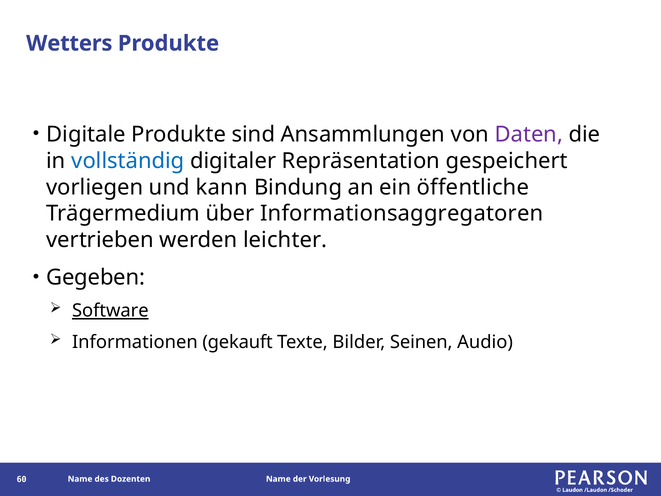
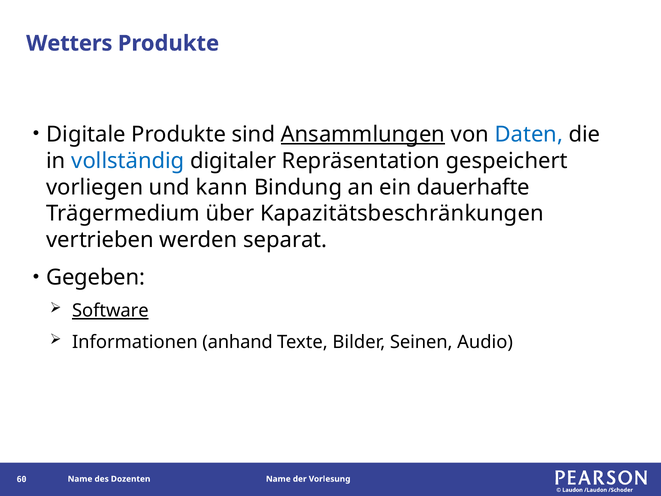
Ansammlungen underline: none -> present (363, 134)
Daten colour: purple -> blue (529, 134)
öffentliche: öffentliche -> dauerhafte (473, 187)
Informationsaggregatoren: Informationsaggregatoren -> Kapazitätsbeschränkungen (402, 214)
leichter: leichter -> separat (285, 240)
gekauft: gekauft -> anhand (238, 342)
